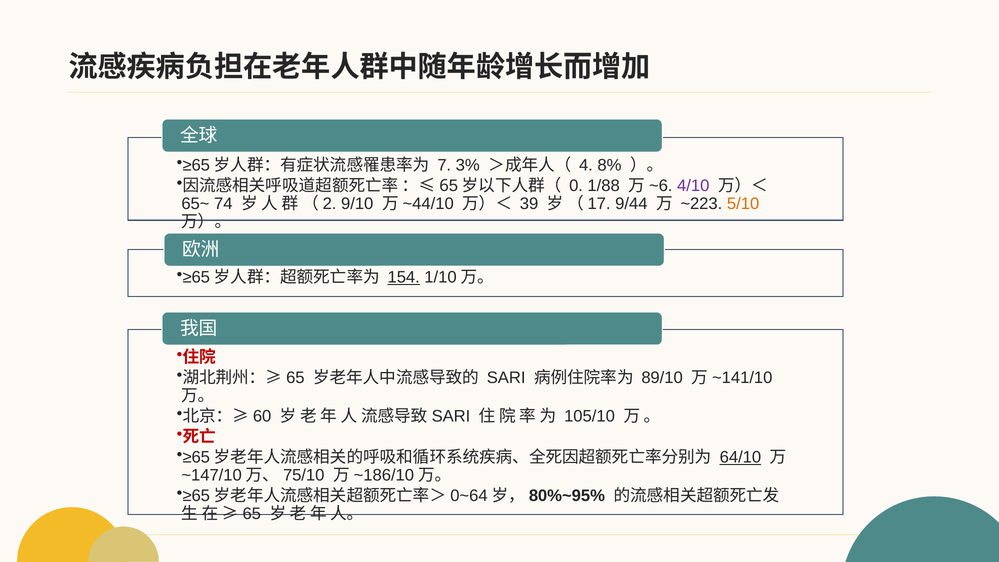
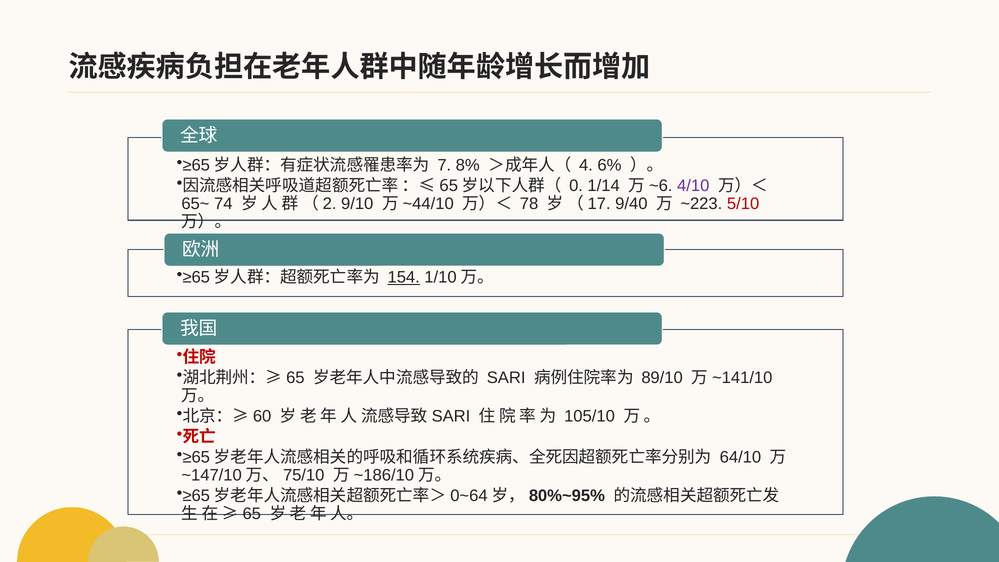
3%: 3% -> 8% (468, 165)
8%: 8% -> 6% (609, 165)
1/88: 1/88 -> 1/14 (604, 186)
39: 39 -> 78 (529, 204)
9/44: 9/44 -> 9/40 (631, 204)
5/10 colour: orange -> red (743, 204)
64/10 underline: present -> none (740, 457)
